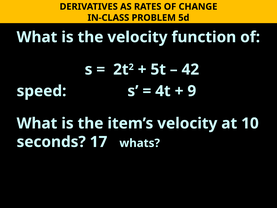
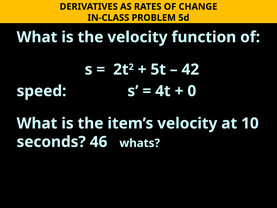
9: 9 -> 0 (192, 91)
17: 17 -> 46 (99, 142)
